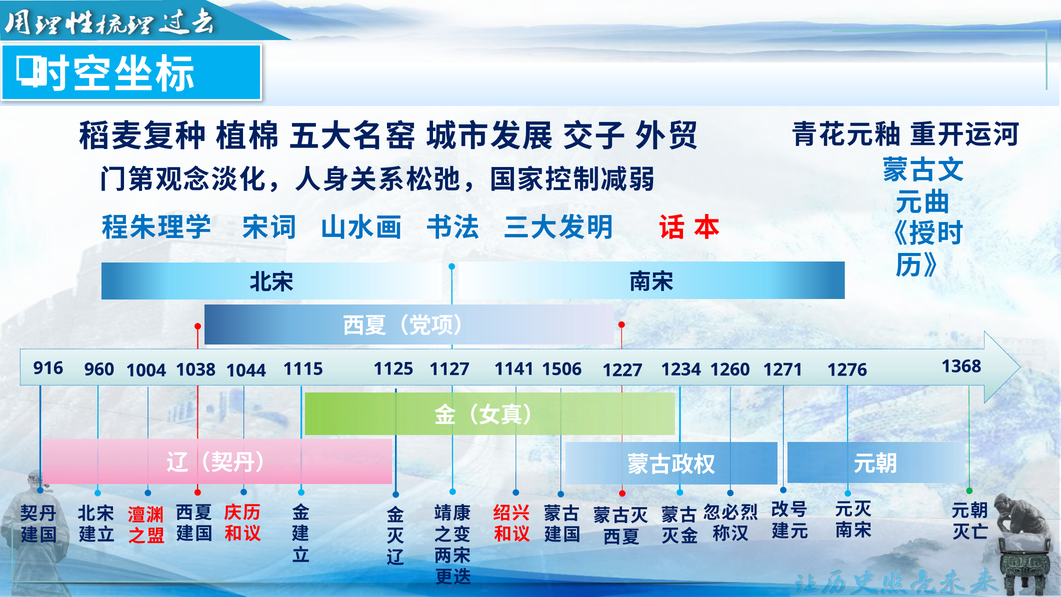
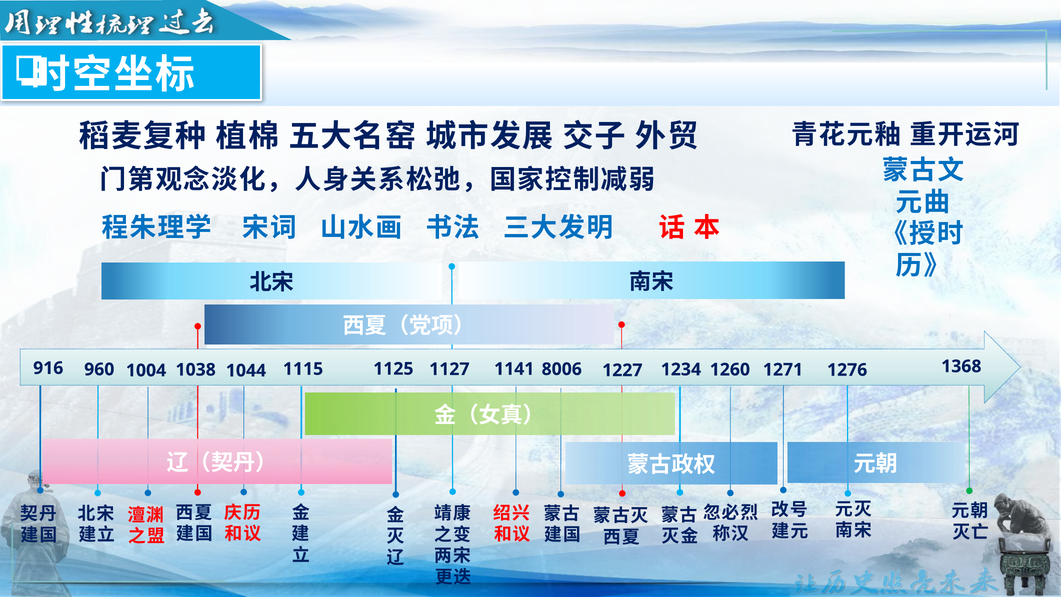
1506: 1506 -> 8006 (562, 369)
